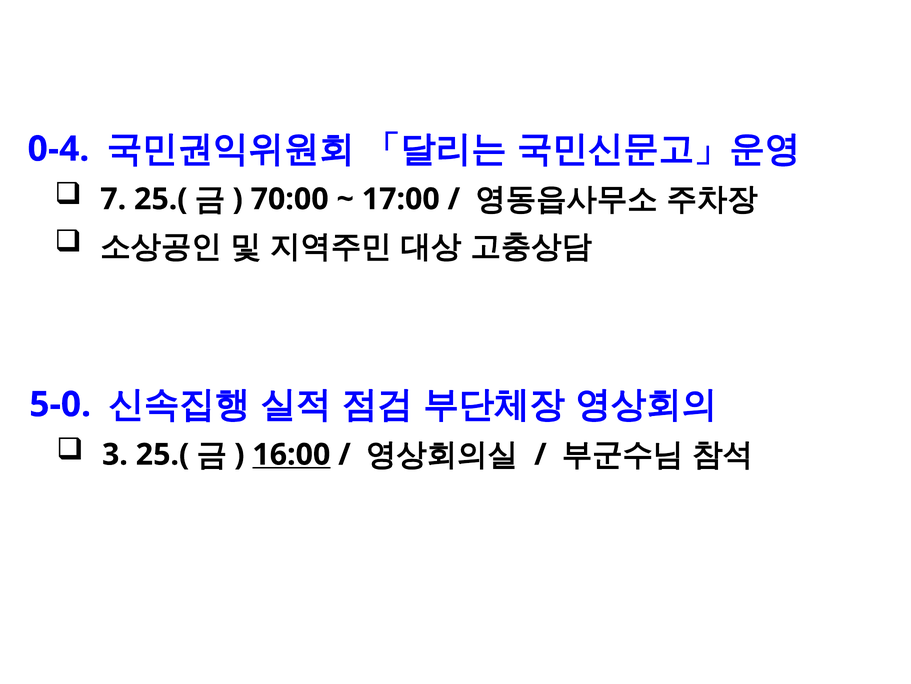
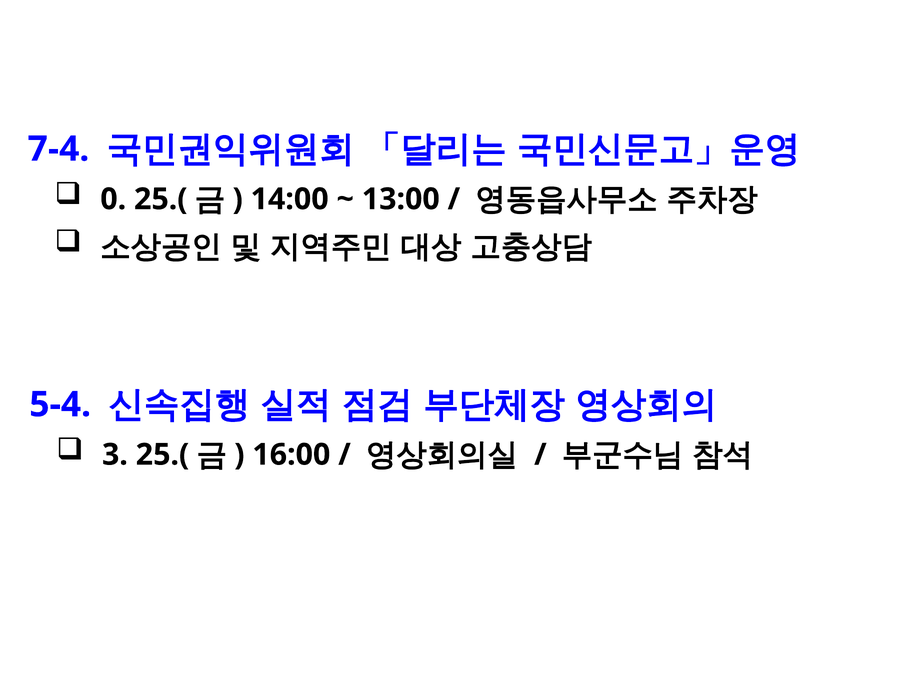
0-4: 0-4 -> 7-4 (58, 149)
7: 7 -> 0 (113, 199)
70:00: 70:00 -> 14:00 (290, 199)
17:00: 17:00 -> 13:00 (401, 199)
5-0: 5-0 -> 5-4 (60, 404)
16:00 underline: present -> none (291, 454)
